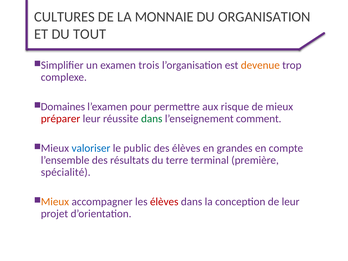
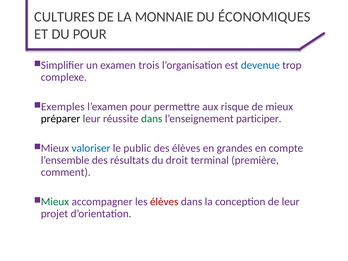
ORGANISATION: ORGANISATION -> ÉCONOMIQUES (264, 17)
DU TOUT: TOUT -> POUR (90, 34)
devenue colour: orange -> blue (260, 65)
Domaines: Domaines -> Exemples (63, 107)
préparer colour: red -> black (61, 119)
comment: comment -> participer (259, 119)
terre: terre -> droit (177, 160)
spécialité: spécialité -> comment (66, 172)
Mieux colour: orange -> green (55, 202)
